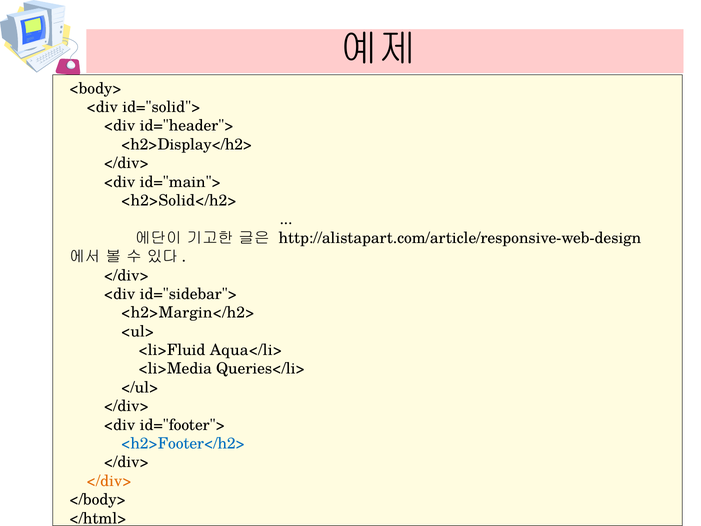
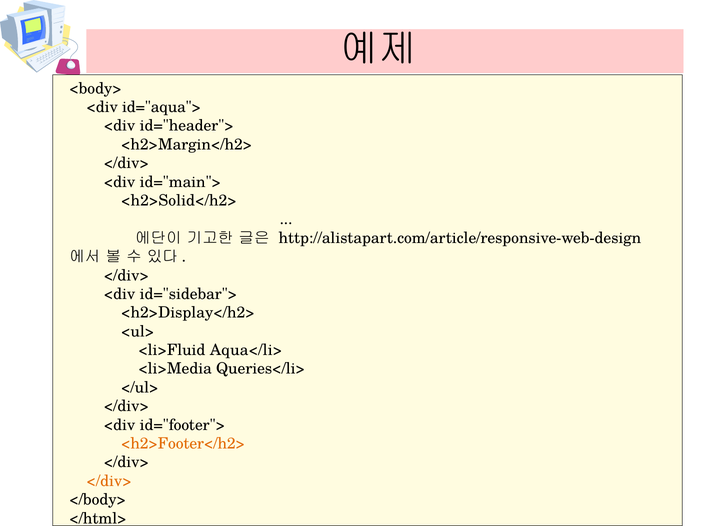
id="solid">: id="solid"> -> id="aqua"> (162, 107)
<h2>Display</h2>: <h2>Display</h2> -> <h2>Margin</h2> (187, 144)
<h2>Margin</h2>: <h2>Margin</h2> -> <h2>Display</h2> (188, 313)
<h2>Footer</h2> colour: blue -> orange (183, 443)
